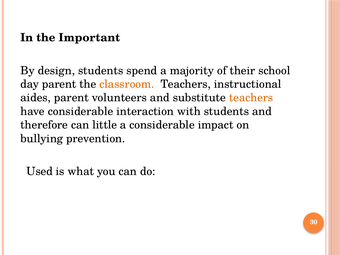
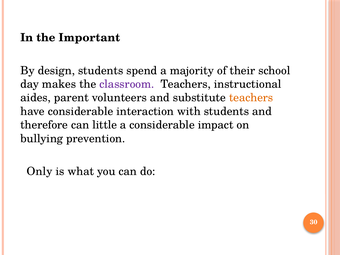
day parent: parent -> makes (59, 84)
classroom colour: orange -> purple (127, 84)
Used: Used -> Only (40, 171)
